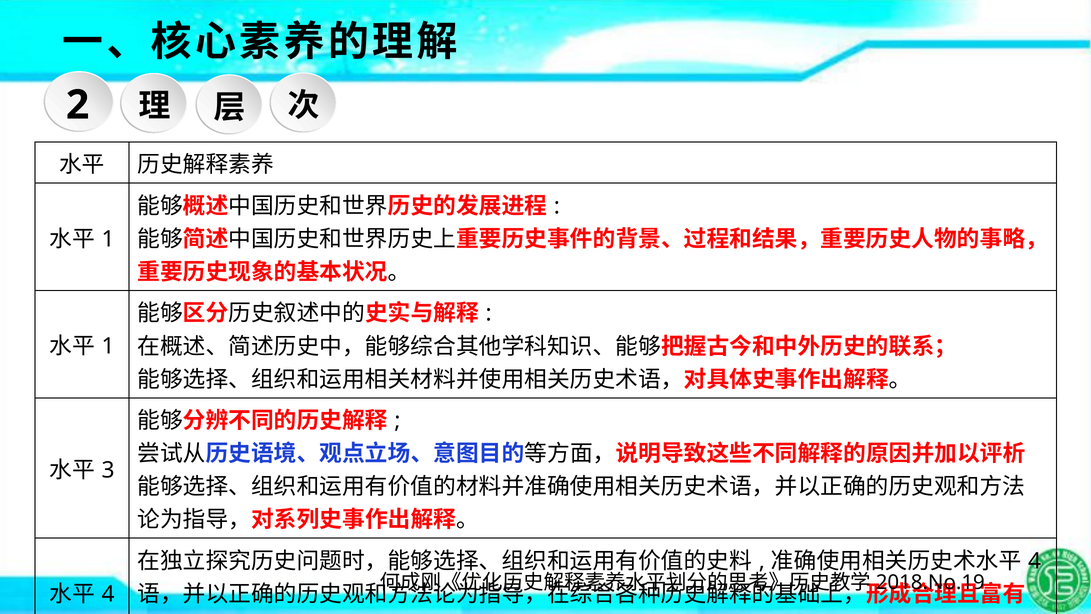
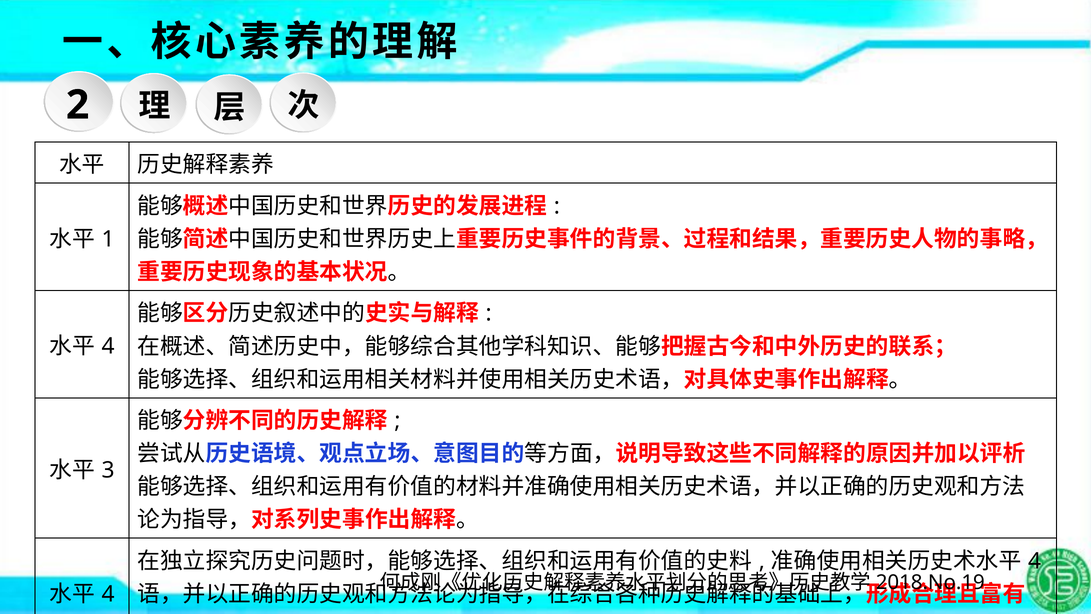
1: 1 -> 4 (108, 346)
